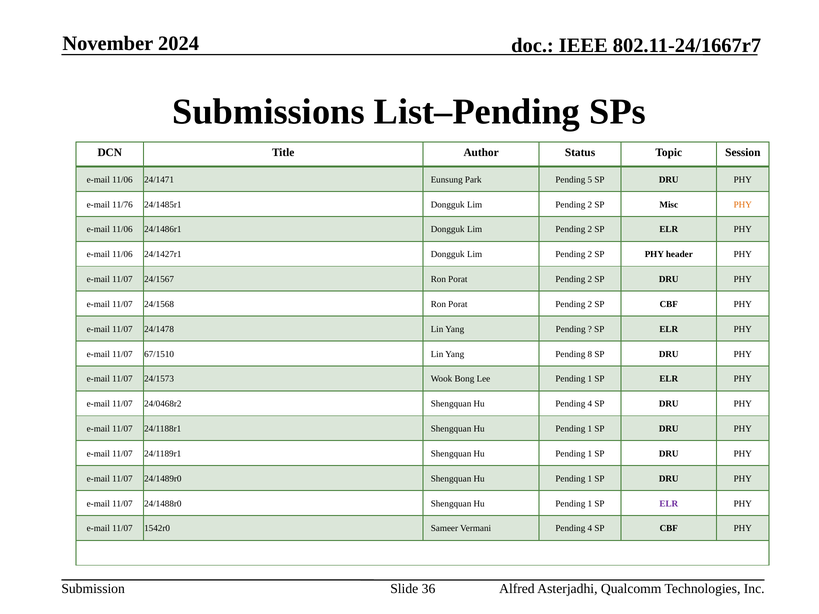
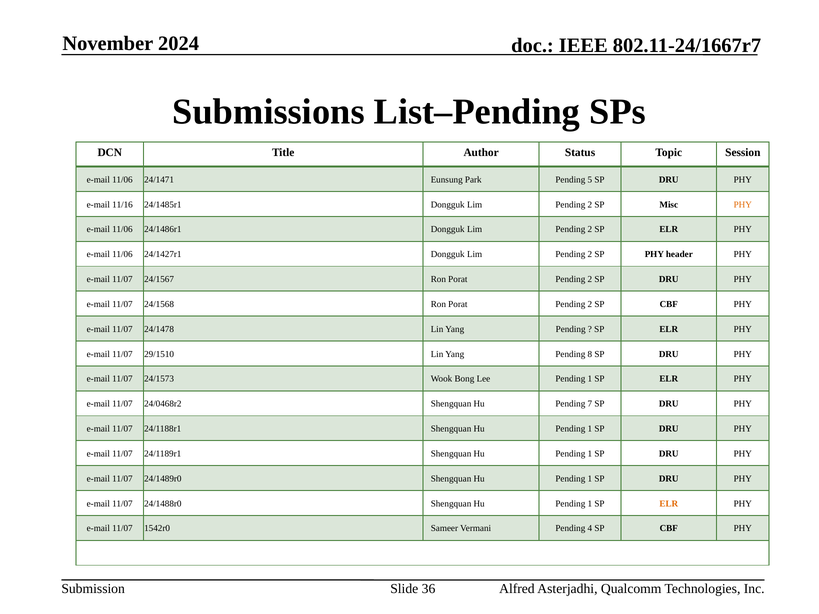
11/76: 11/76 -> 11/16 (122, 205)
67/1510: 67/1510 -> 29/1510 (159, 354)
Hu Pending 4: 4 -> 7 (590, 404)
ELR colour: purple -> orange (669, 504)
